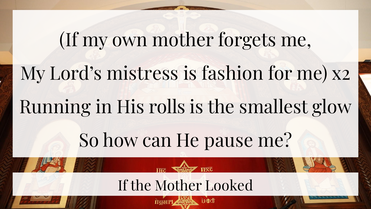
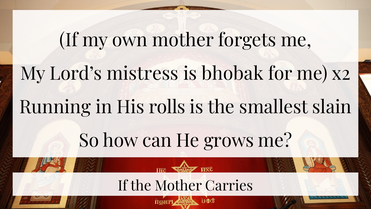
fashion: fashion -> bhobak (233, 74)
glow: glow -> slain (332, 107)
pause: pause -> grows (229, 140)
Looked: Looked -> Carries (229, 186)
